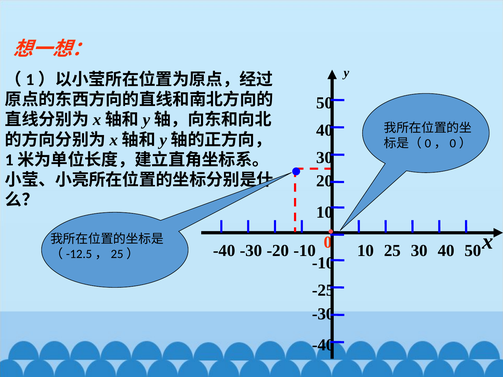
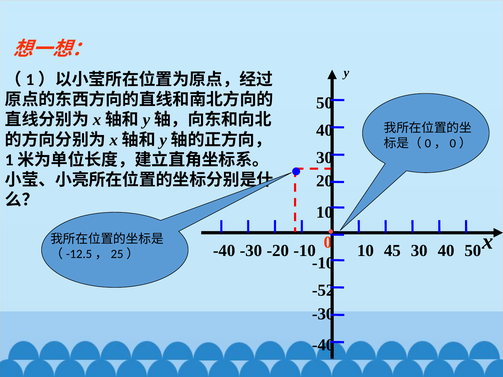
25: 25 -> 45 (392, 251)
-25: -25 -> -52 (323, 291)
